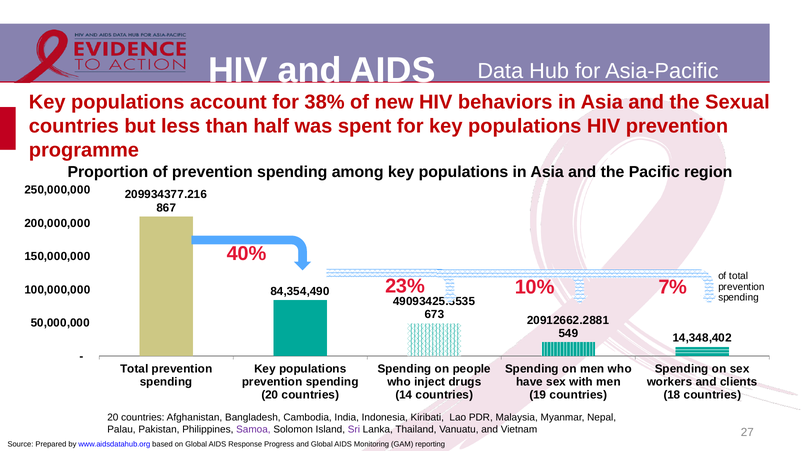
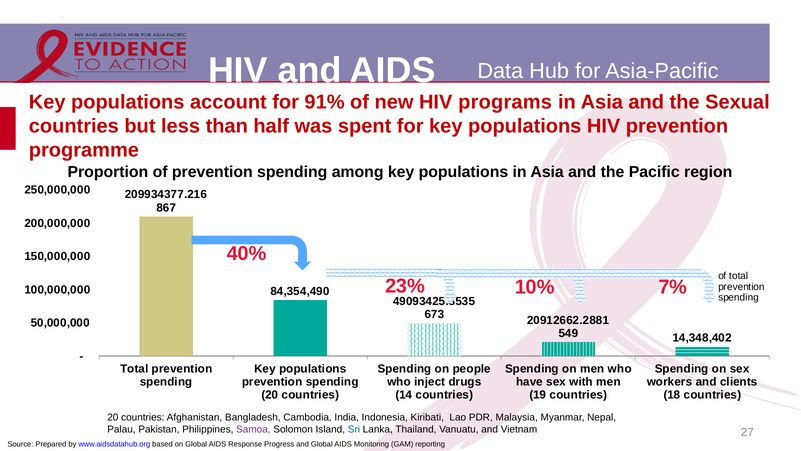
38%: 38% -> 91% (325, 102)
behaviors: behaviors -> programs (505, 102)
Sri colour: purple -> blue (354, 429)
